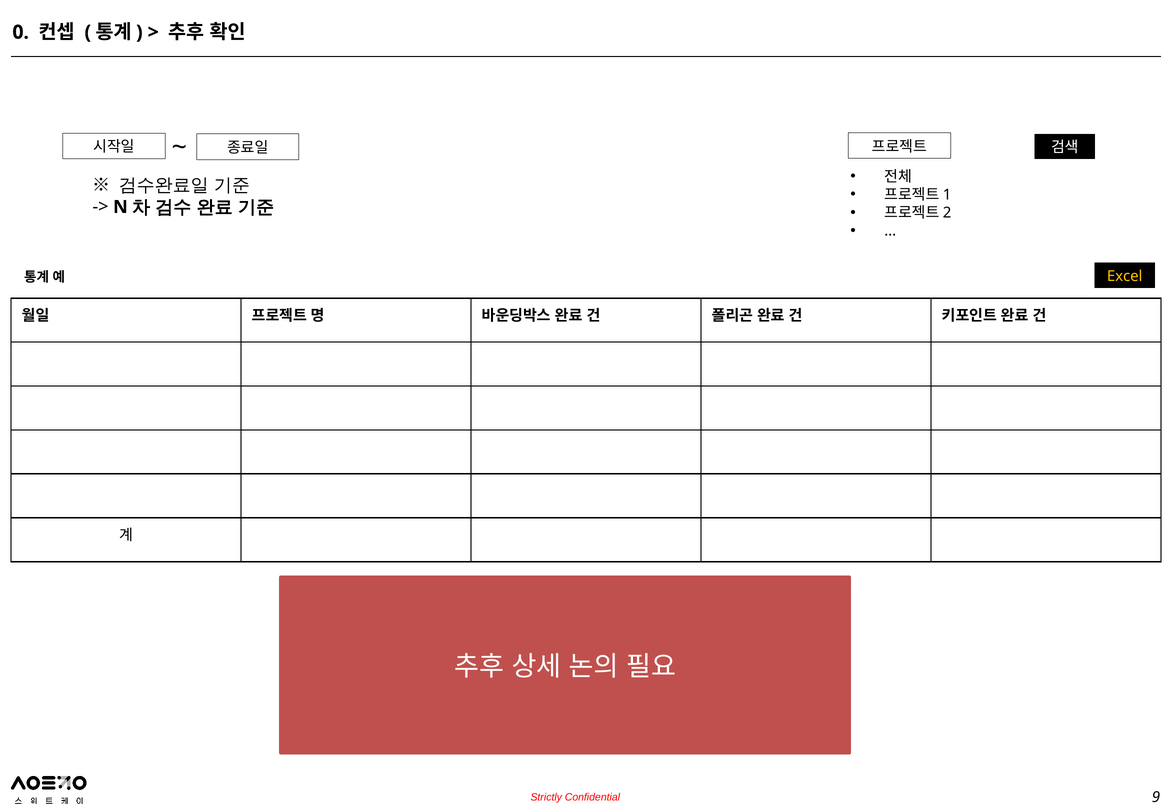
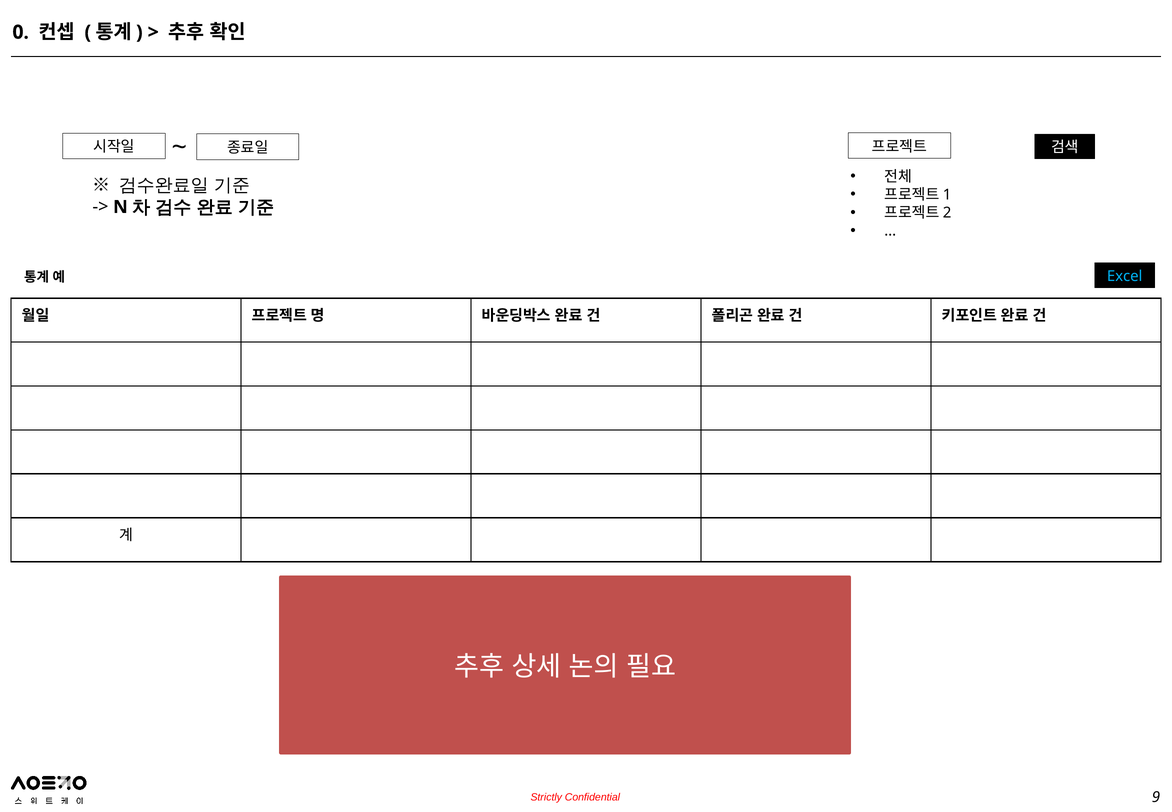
Excel colour: yellow -> light blue (1125, 276)
